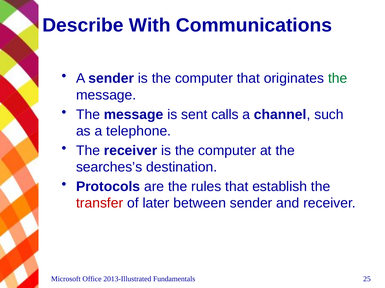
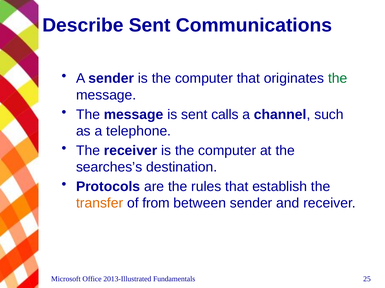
Describe With: With -> Sent (150, 25)
transfer colour: red -> orange (100, 204)
later: later -> from (156, 204)
